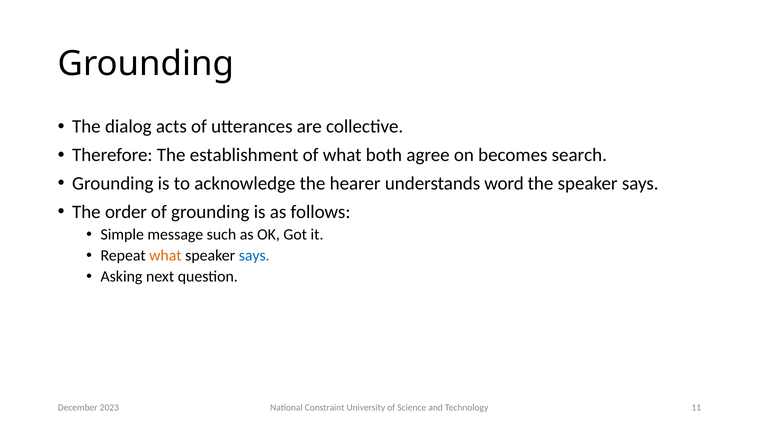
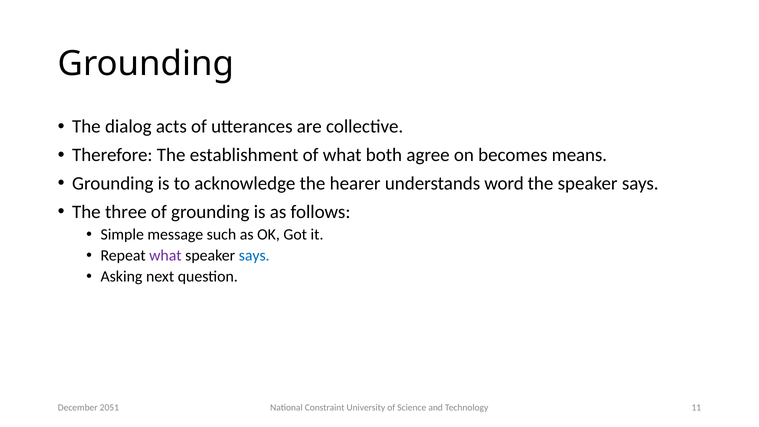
search: search -> means (579, 155)
order: order -> three (126, 212)
what colour: orange -> purple (165, 256)
2023: 2023 -> 2051 (109, 408)
